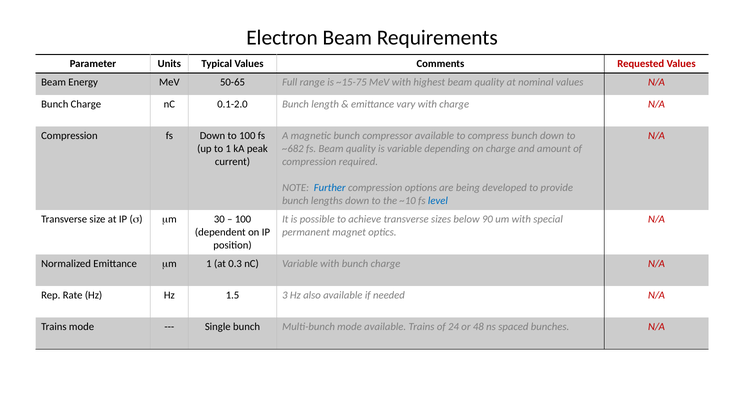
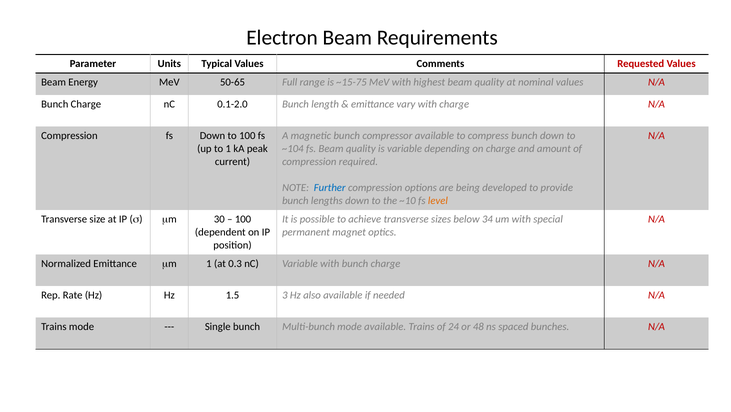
~682: ~682 -> ~104 (293, 149)
level colour: blue -> orange (438, 201)
90: 90 -> 34 (487, 219)
